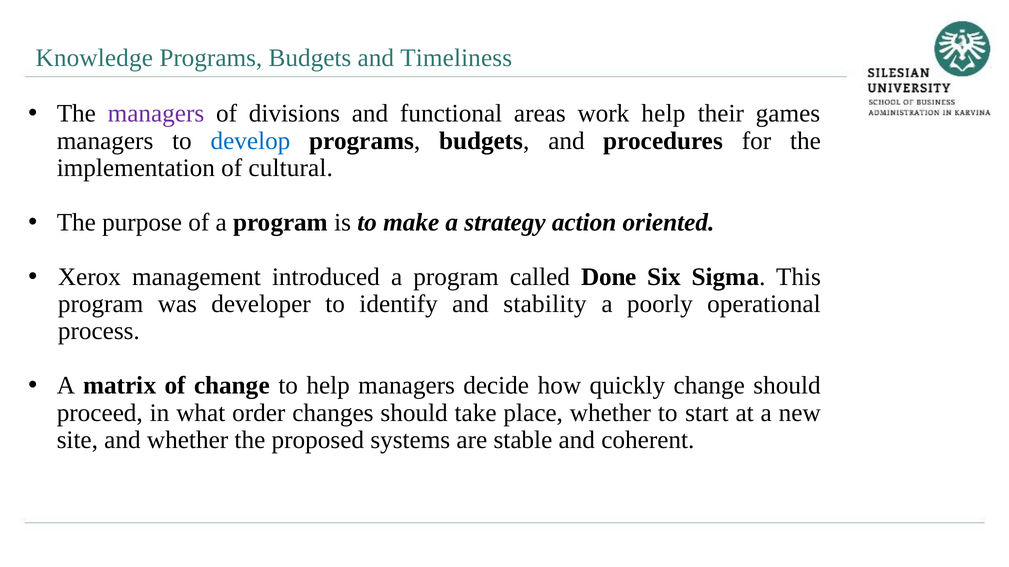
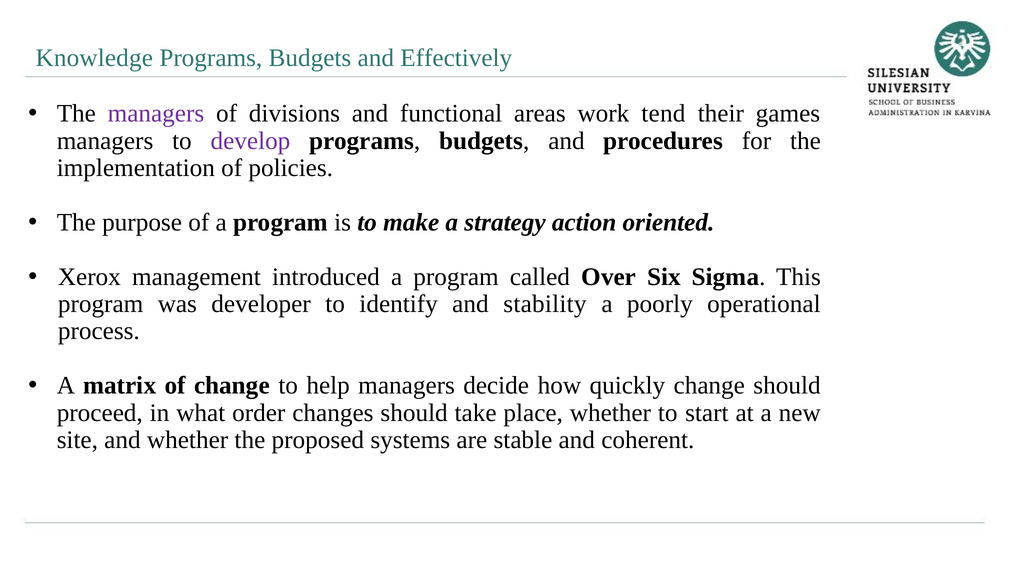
Timeliness: Timeliness -> Effectively (456, 58)
work help: help -> tend (663, 114)
develop colour: blue -> purple (250, 141)
cultural: cultural -> policies (291, 168)
Done: Done -> Over (609, 277)
